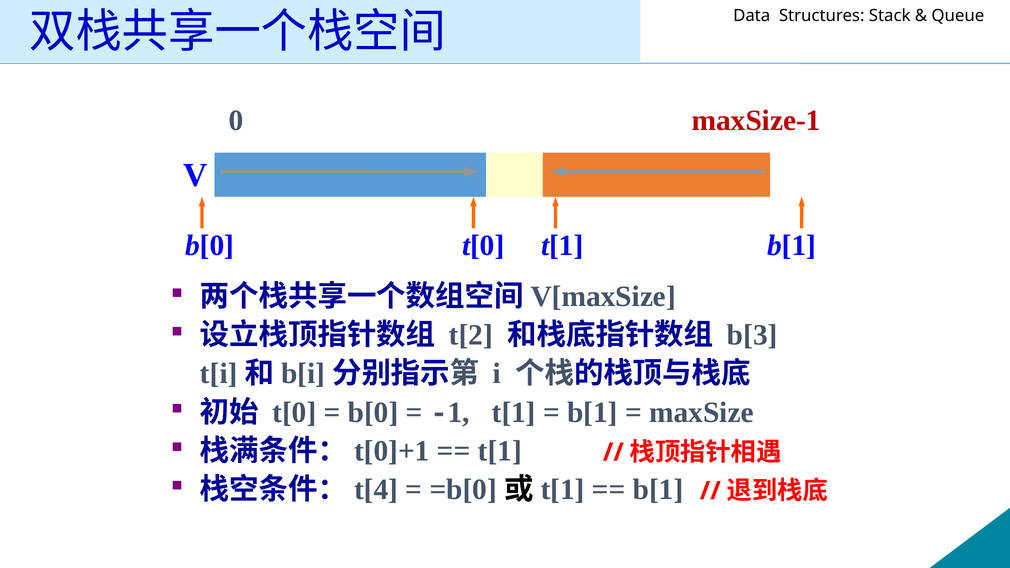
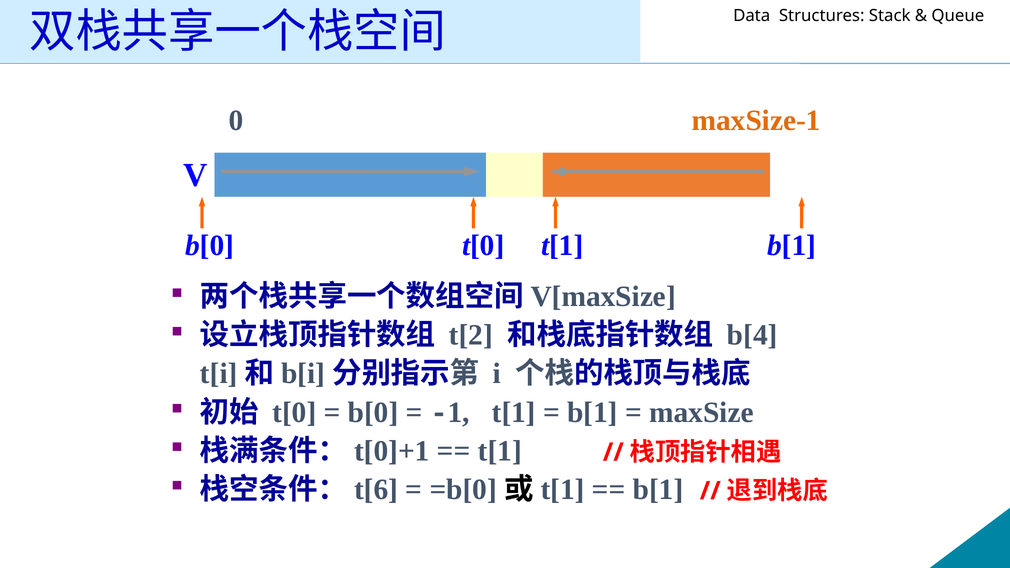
maxSize-1 colour: red -> orange (756, 120)
b[3: b[3 -> b[4 (752, 335)
t[4: t[4 -> t[6 (376, 490)
